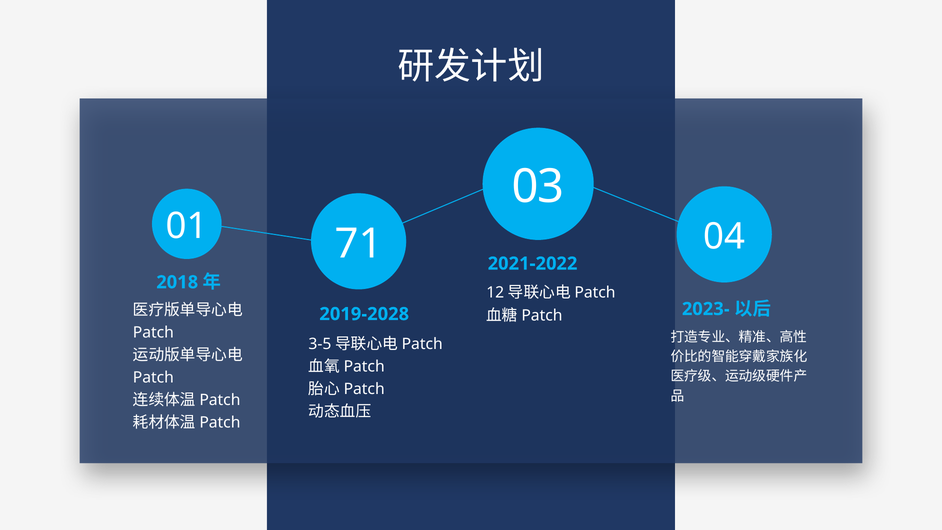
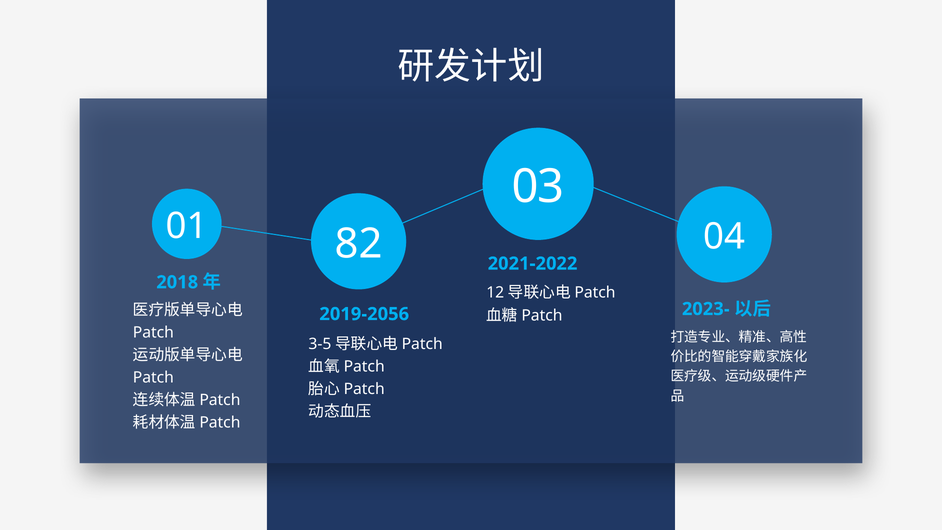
71: 71 -> 82 (359, 244)
2019-2028: 2019-2028 -> 2019-2056 (364, 314)
